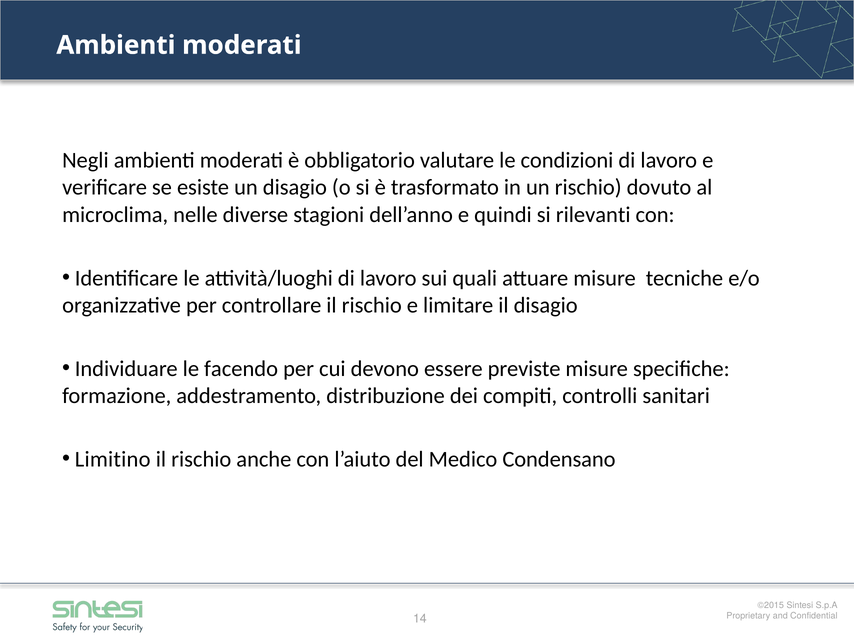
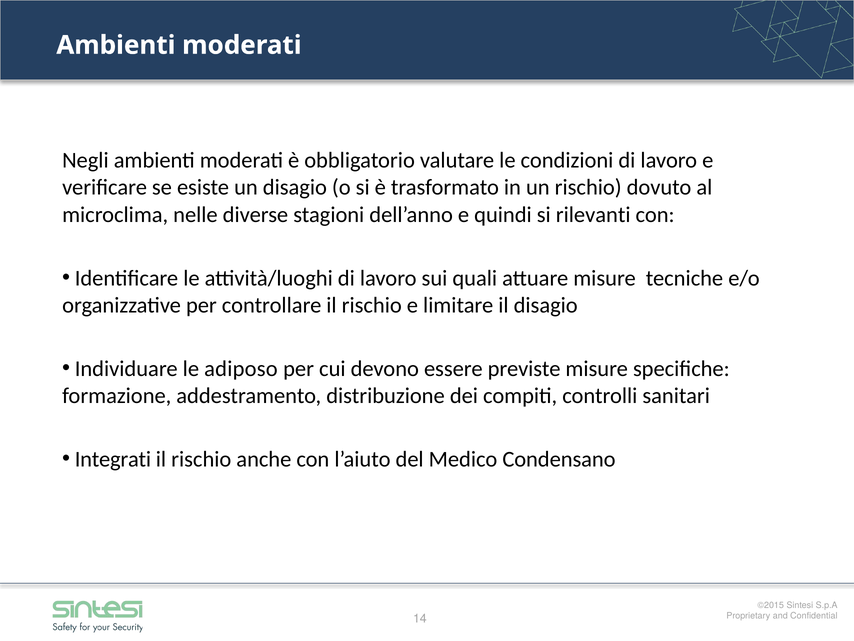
facendo: facendo -> adiposo (241, 369)
Limitino: Limitino -> Integrati (113, 459)
